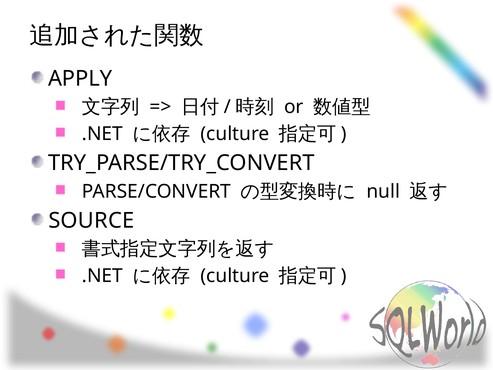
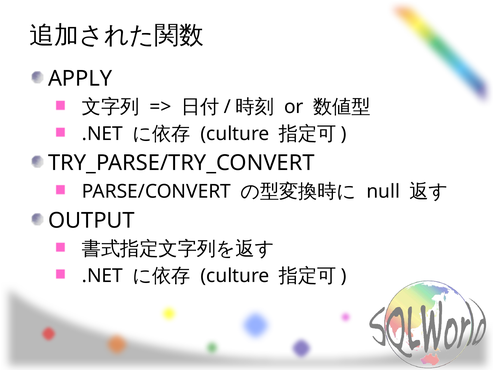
SOURCE: SOURCE -> OUTPUT (91, 220)
